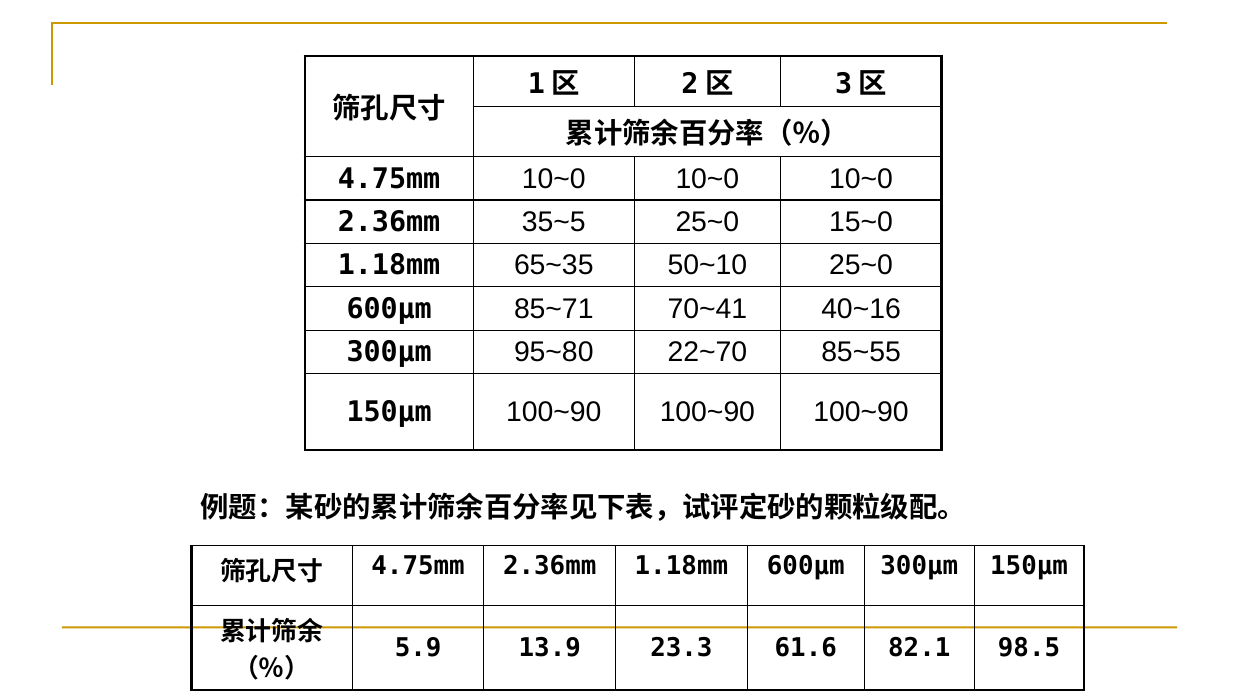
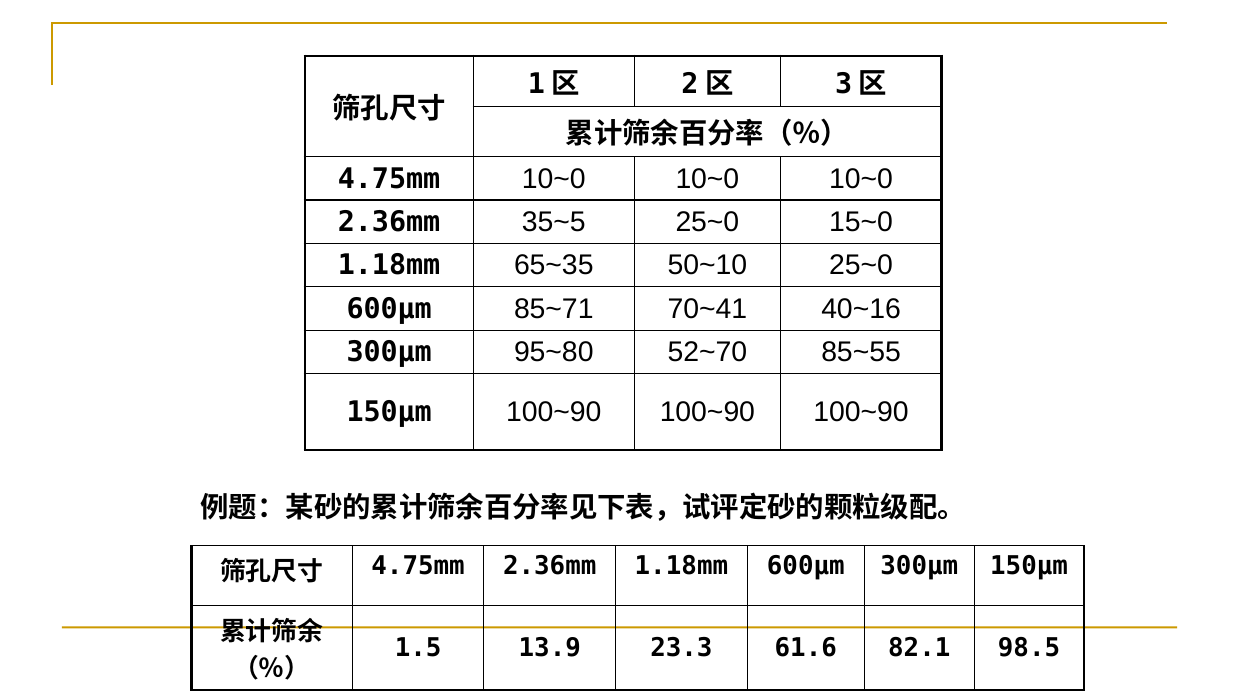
22~70: 22~70 -> 52~70 (707, 352)
5.9: 5.9 -> 1.5 (418, 648)
